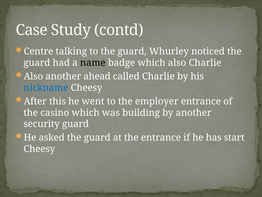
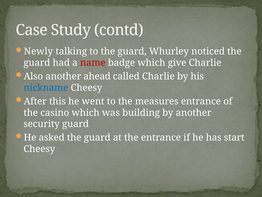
Centre: Centre -> Newly (38, 51)
name colour: black -> red (93, 63)
which also: also -> give (177, 63)
employer: employer -> measures (157, 101)
